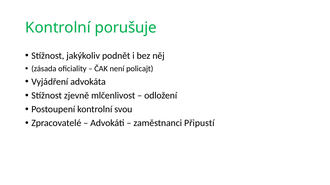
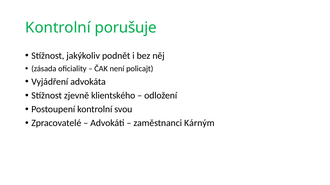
mlčenlivost: mlčenlivost -> klientského (113, 96)
Připustí: Připustí -> Kárným (199, 123)
